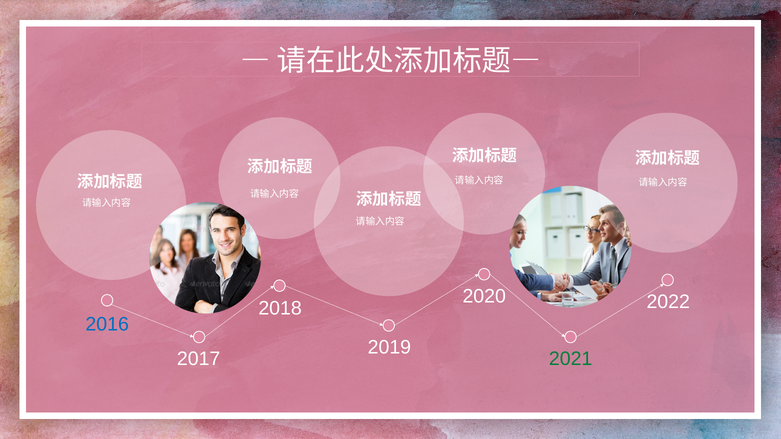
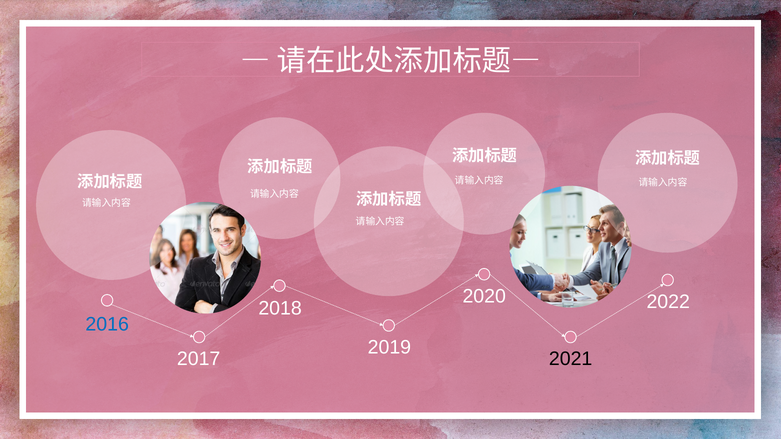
2021 colour: green -> black (571, 359)
